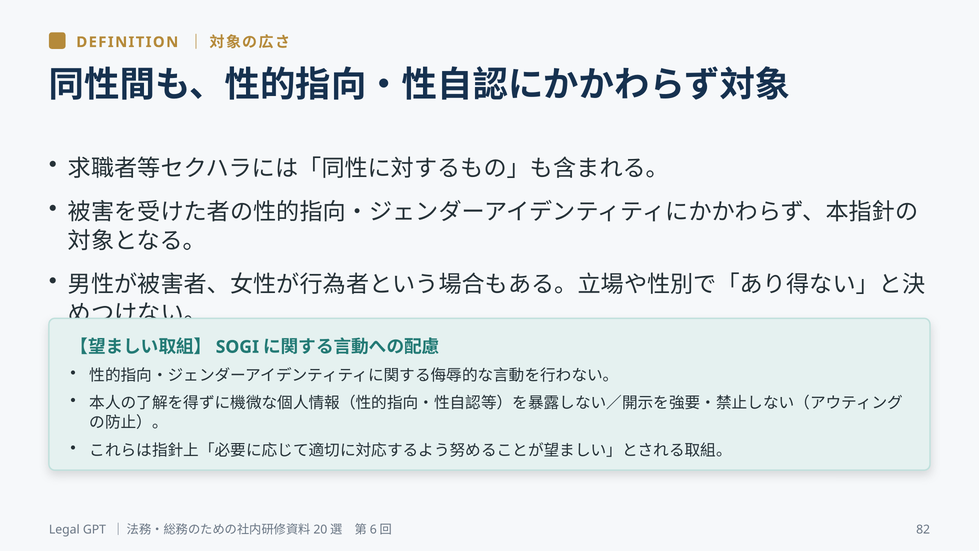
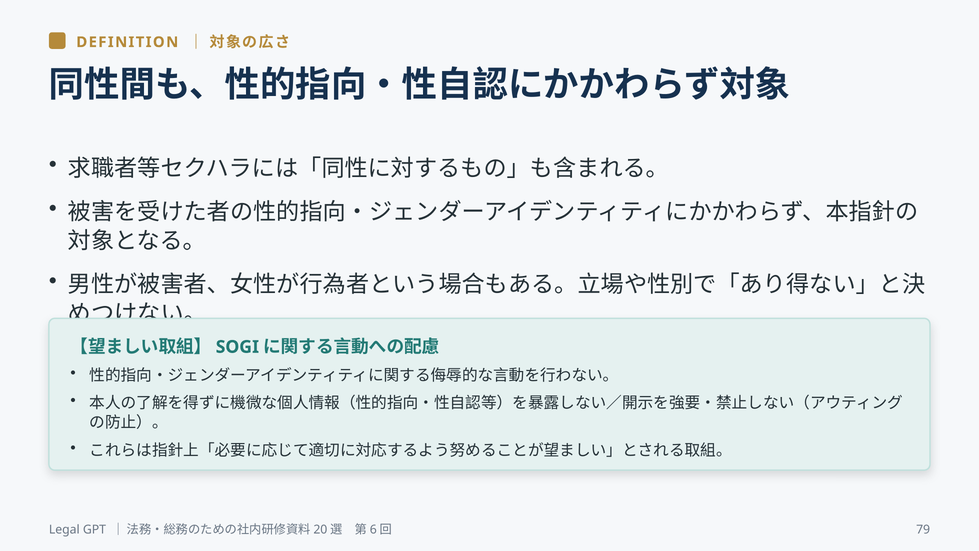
82: 82 -> 79 (923, 529)
